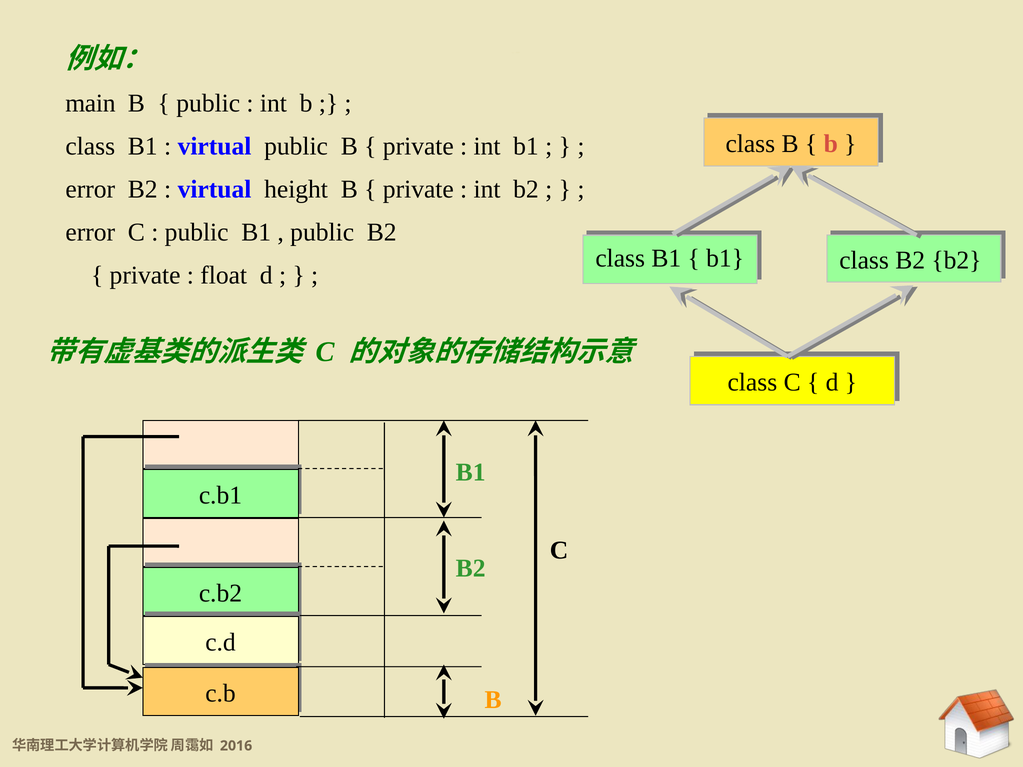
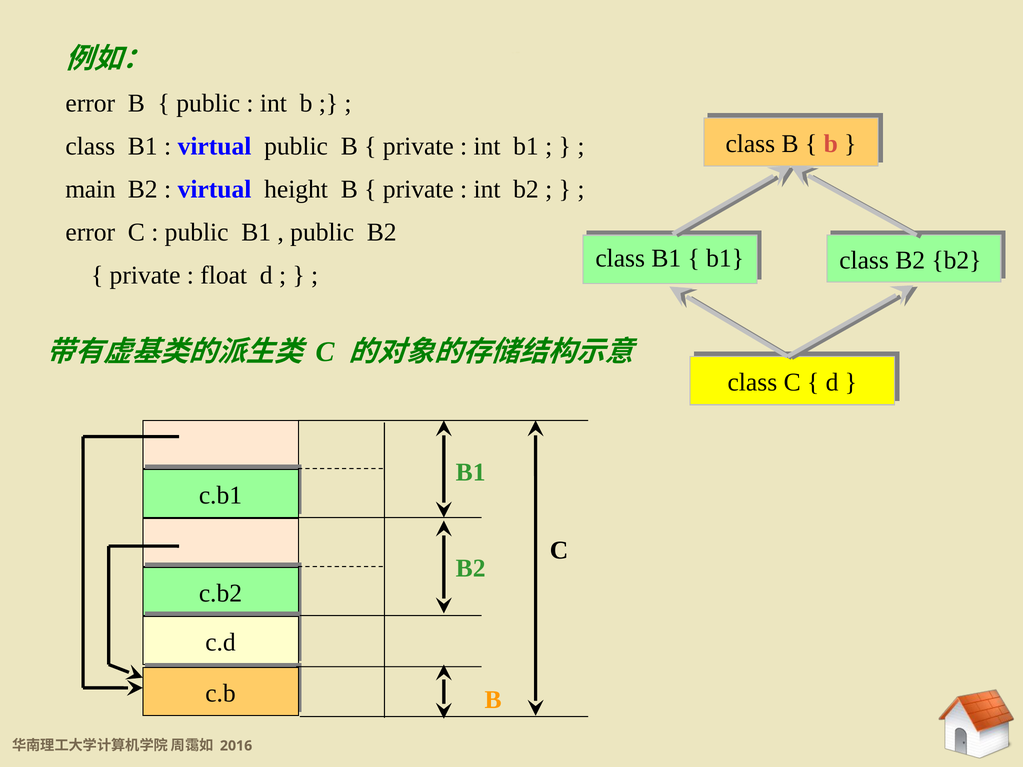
main: main -> error (90, 103)
error: error -> main (90, 189)
